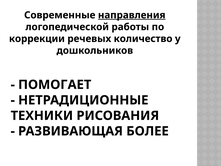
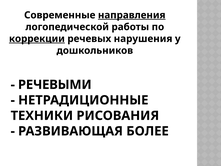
коррекции underline: none -> present (37, 39)
количество: количество -> нарушения (143, 39)
ПОМОГАЕТ: ПОМОГАЕТ -> РЕЧЕВЫМИ (55, 85)
